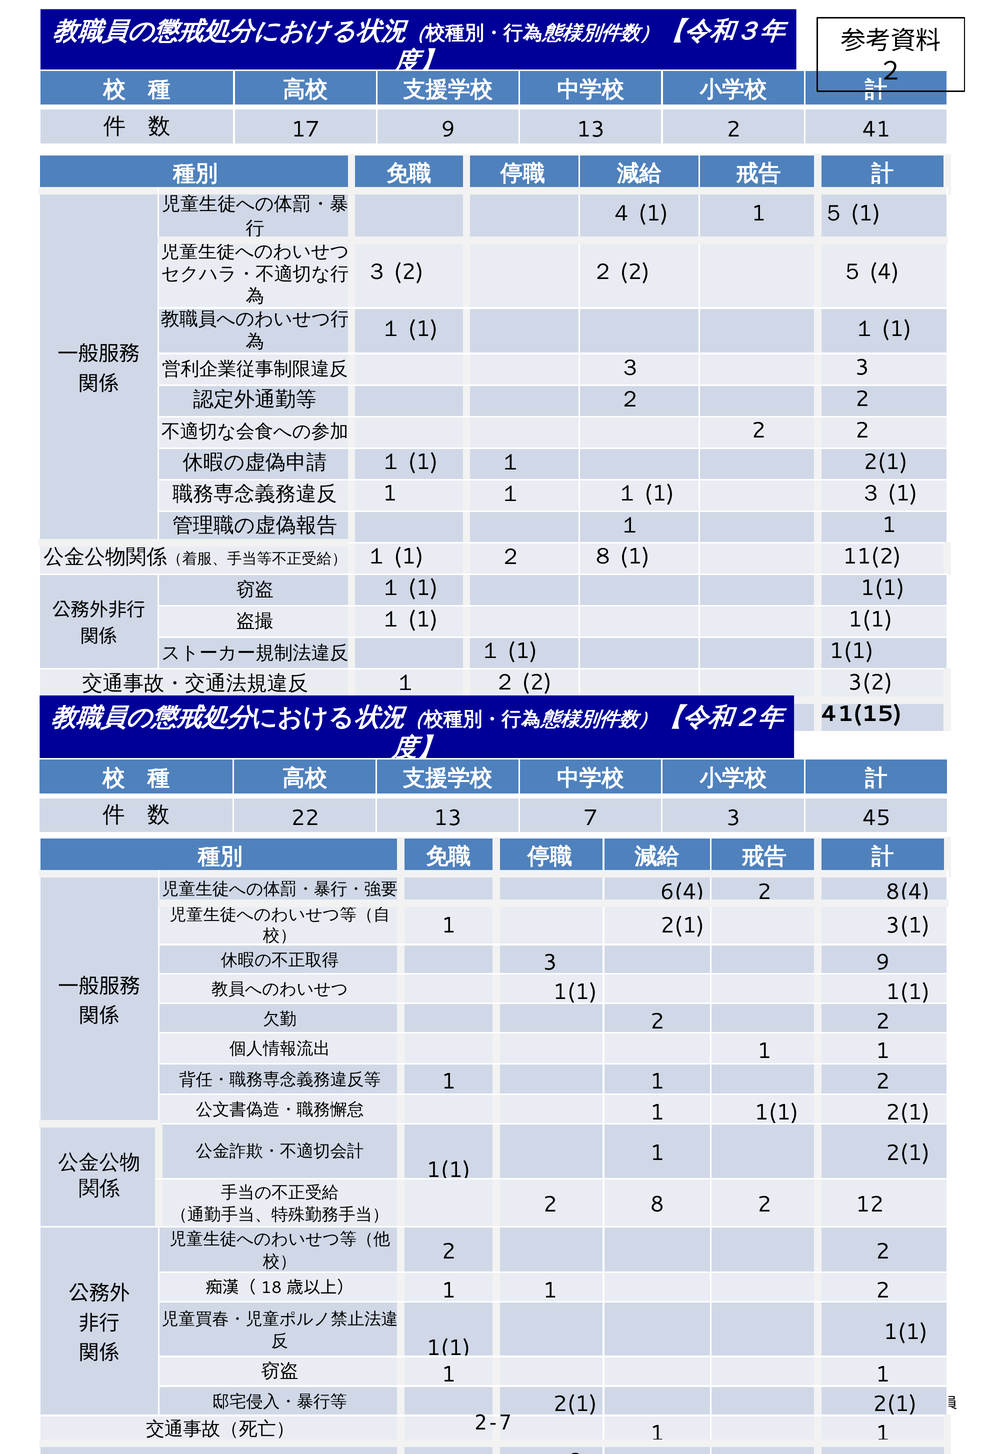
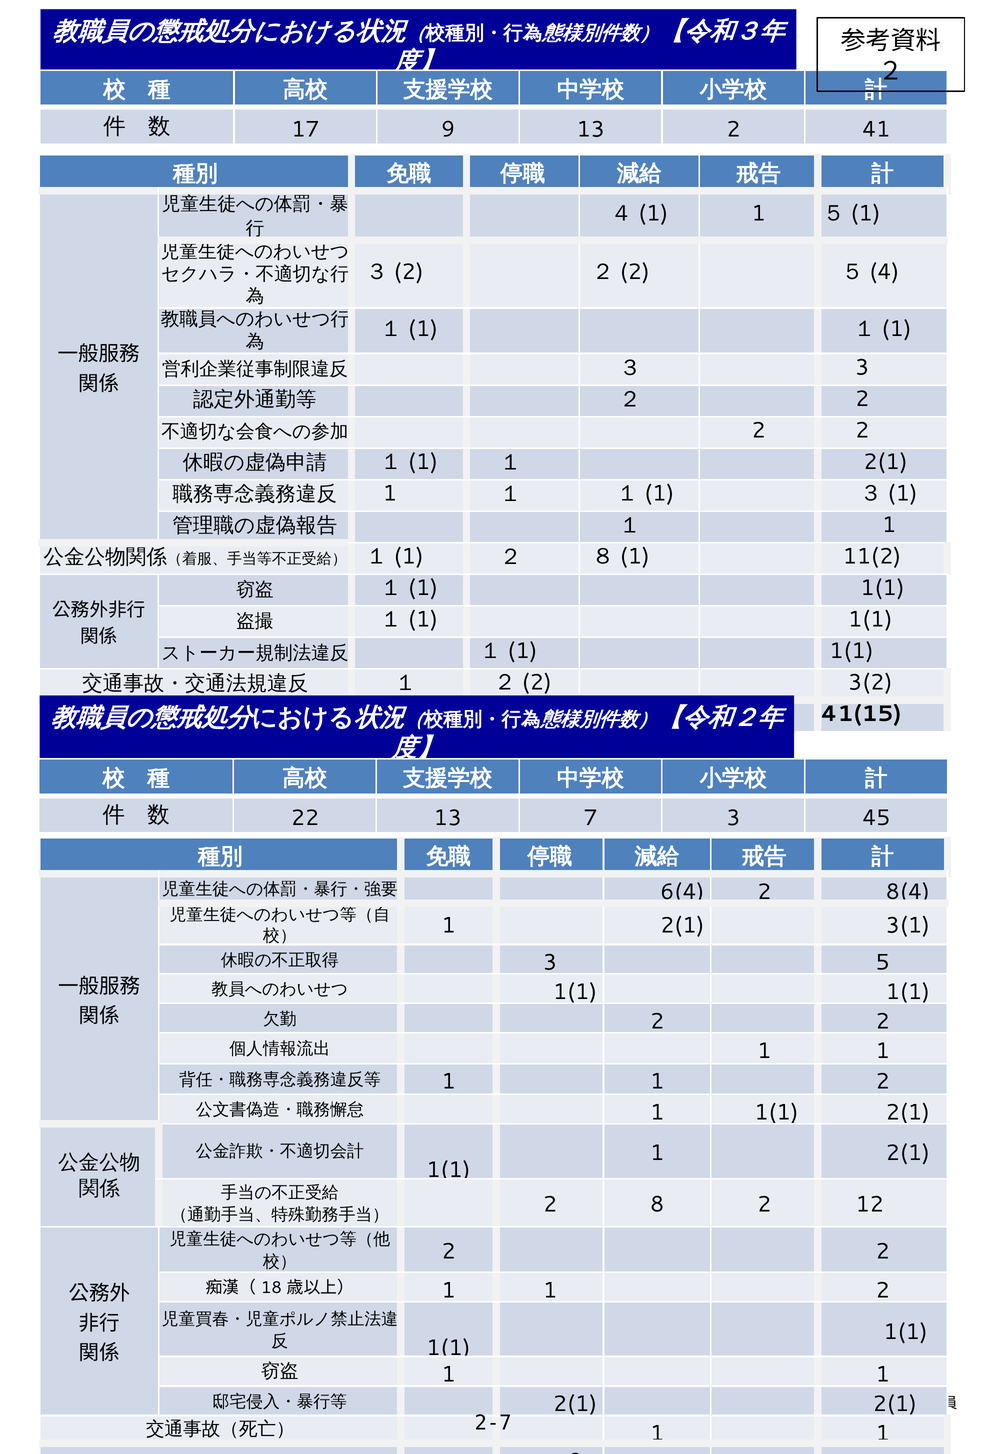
3 9: 9 -> 5 (883, 963)
